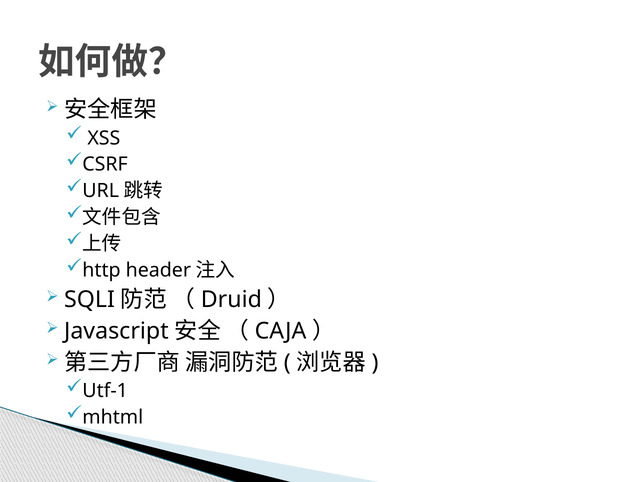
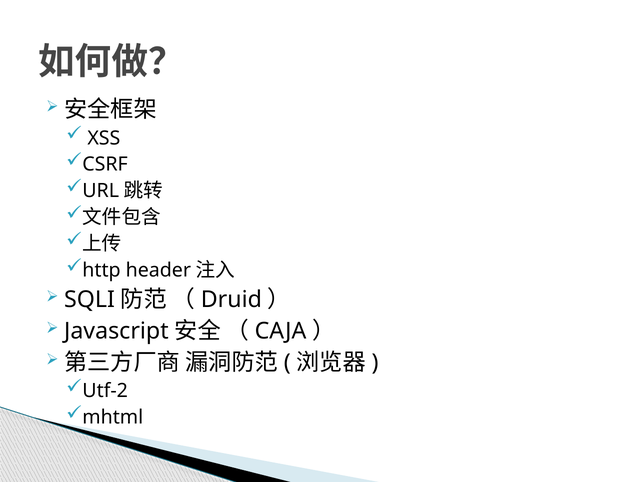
Utf-1: Utf-1 -> Utf-2 (105, 391)
